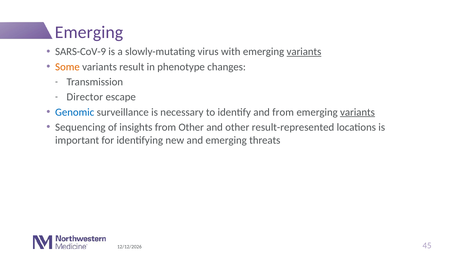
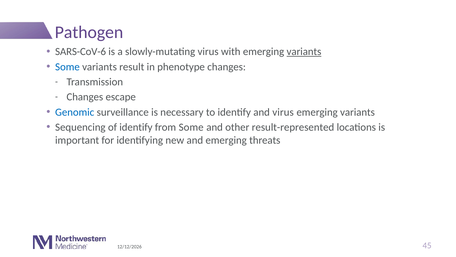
Emerging: Emerging -> Pathogen (89, 32)
SARS-CoV-9: SARS-CoV-9 -> SARS-CoV-6 (81, 52)
Some colour: orange -> blue (67, 67)
Director: Director -> Changes (85, 97)
and from: from -> virus (283, 112)
variants underline: present -> none (358, 112)
of insights: insights -> identify (136, 127)
from Other: Other -> Some (191, 127)
